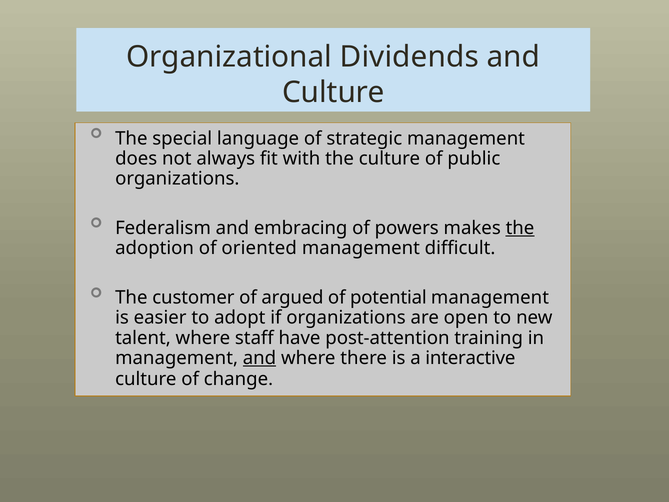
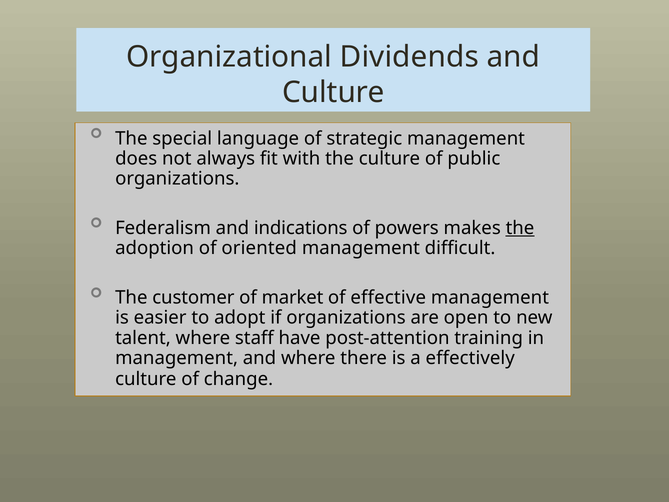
embracing: embracing -> indications (301, 228)
argued: argued -> market (293, 298)
potential: potential -> effective (388, 298)
and underline: present -> none (259, 358)
interactive: interactive -> effectively (470, 358)
